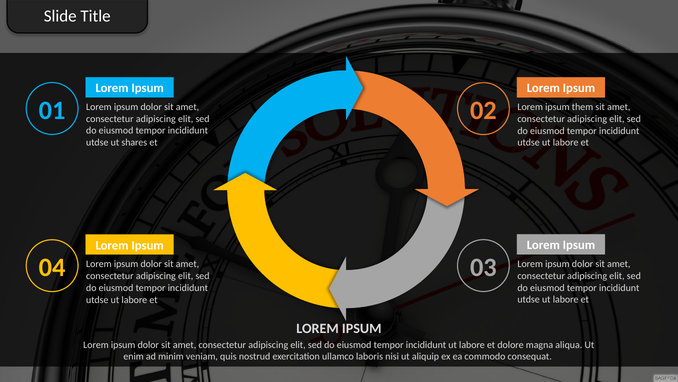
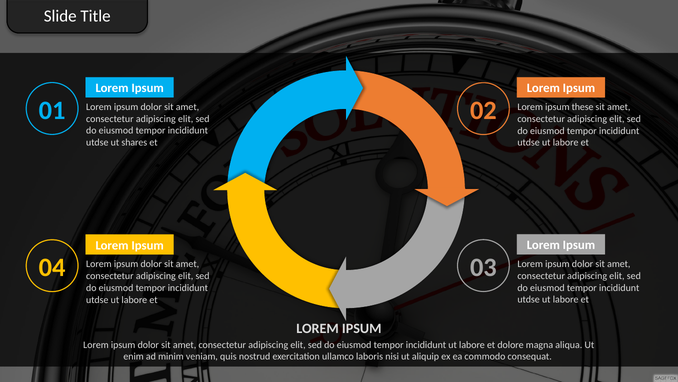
them: them -> these (583, 107)
